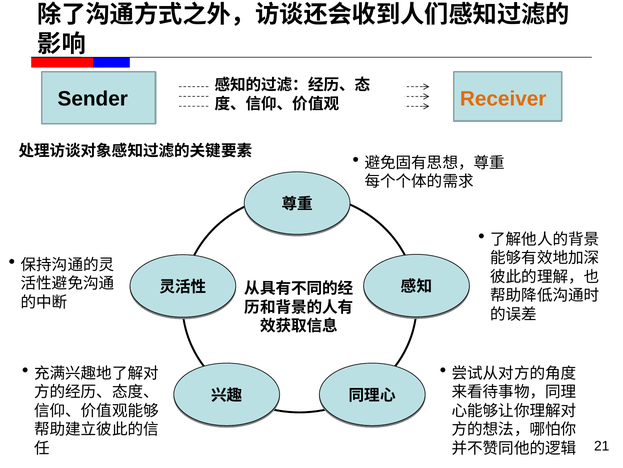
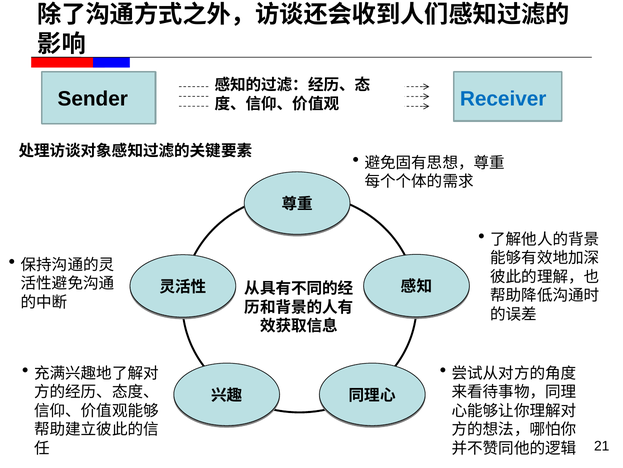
Receiver colour: orange -> blue (503, 98)
